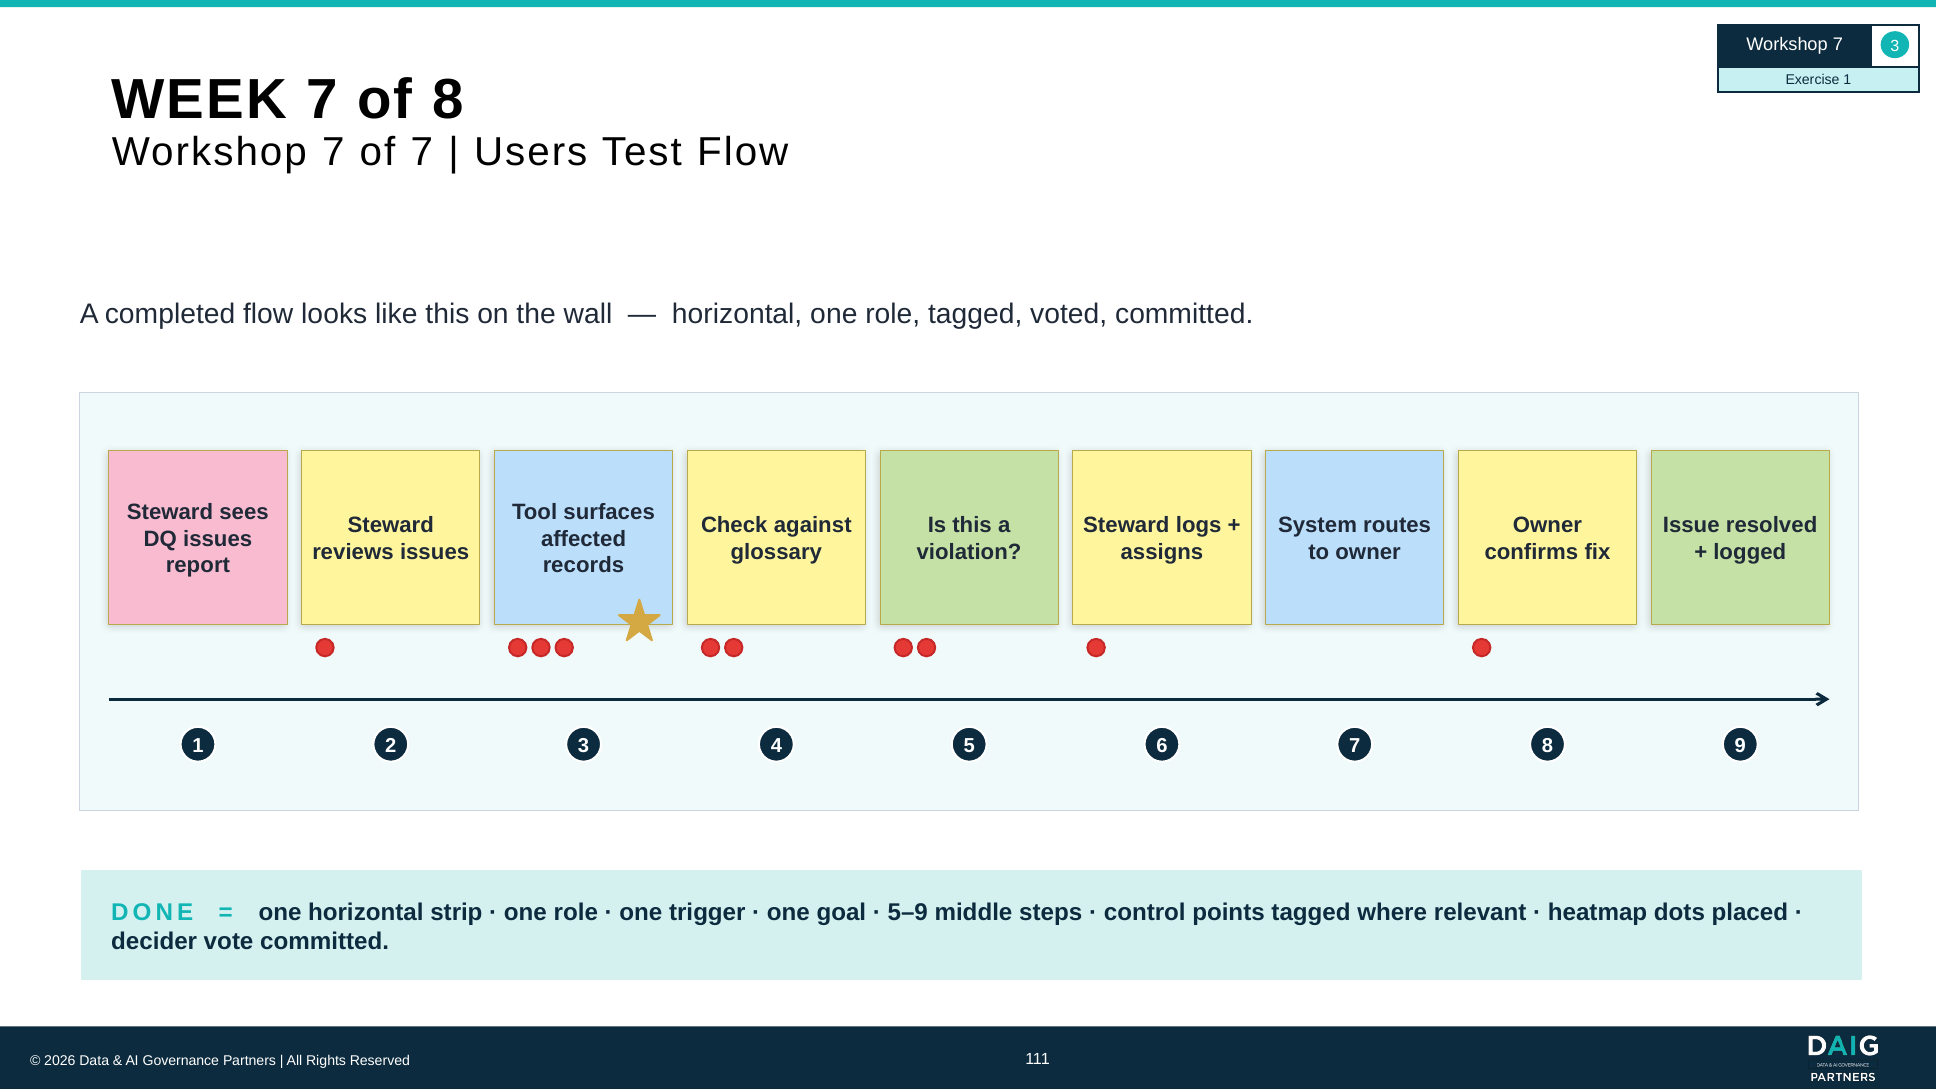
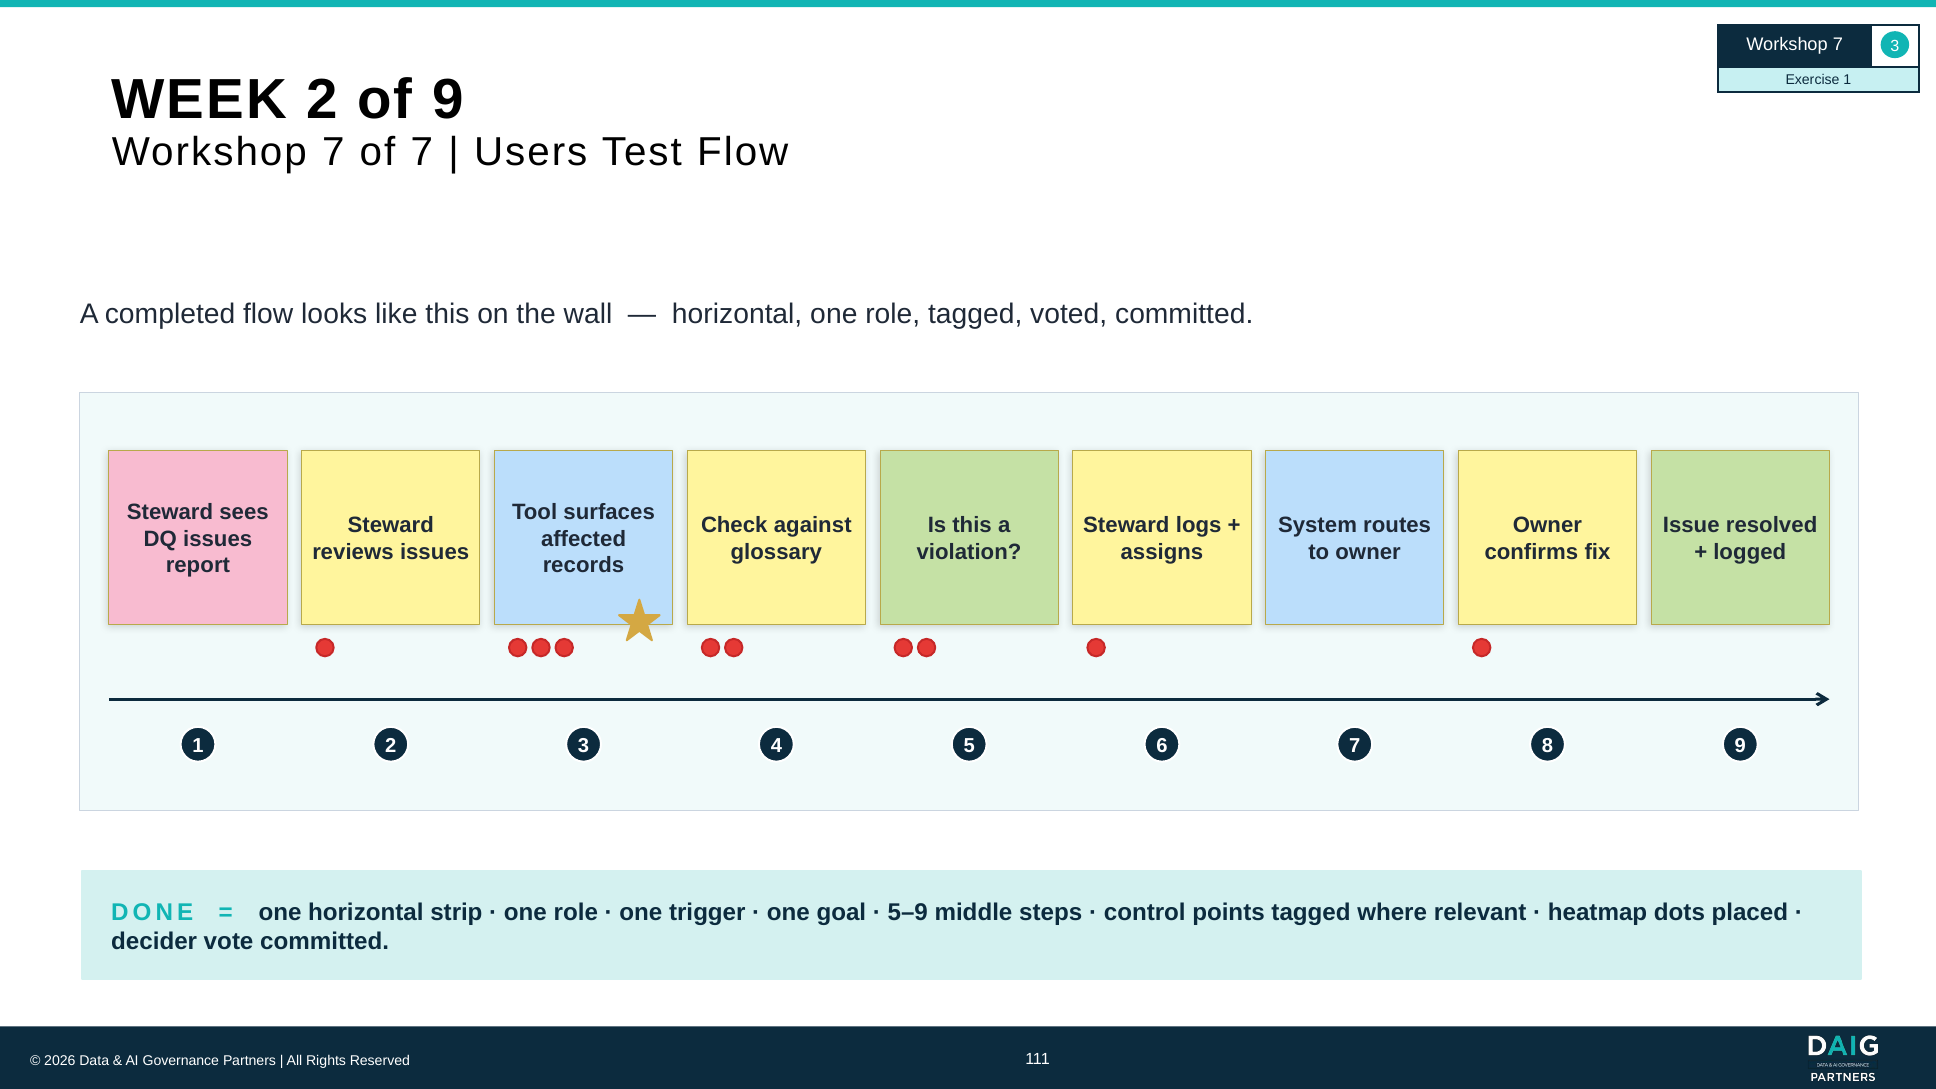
WEEK 7: 7 -> 2 (322, 100)
of 8: 8 -> 9 (448, 100)
